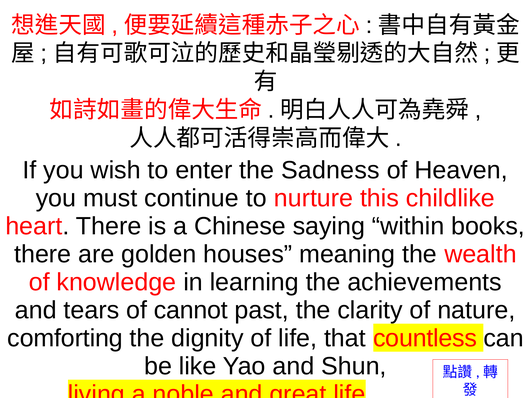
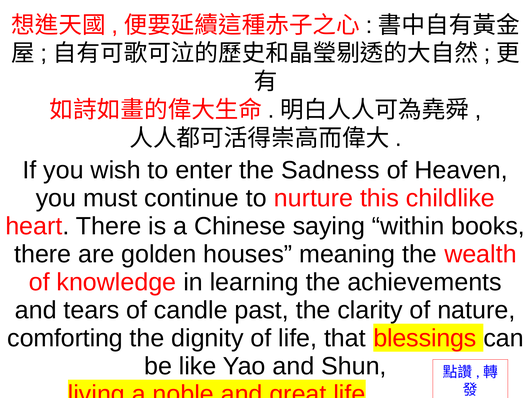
cannot: cannot -> candle (191, 310)
countless: countless -> blessings (425, 338)
